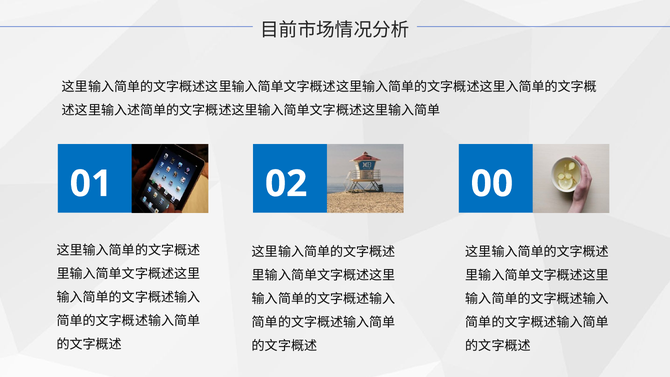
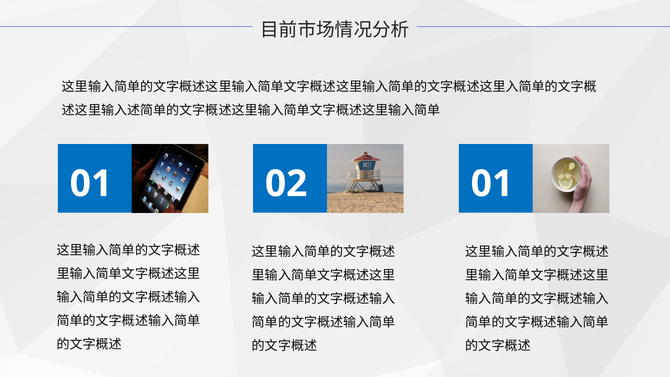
02 00: 00 -> 01 (492, 184)
